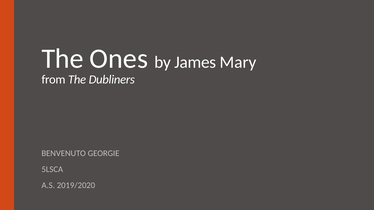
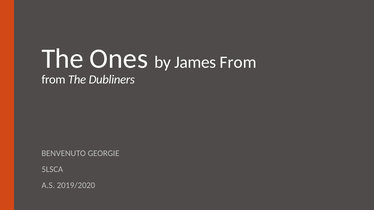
James Mary: Mary -> From (238, 62)
